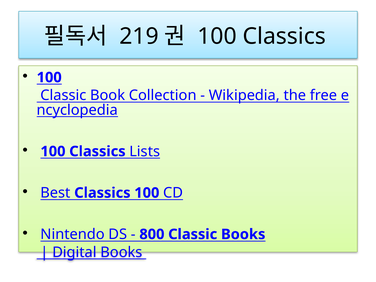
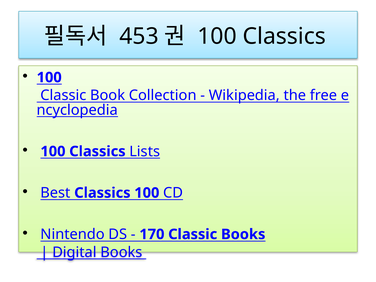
219: 219 -> 453 (139, 36)
800: 800 -> 170 (152, 234)
